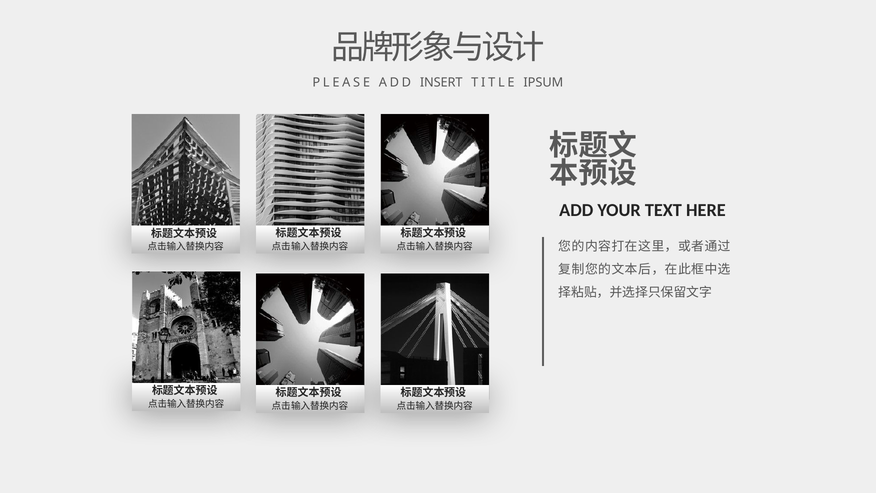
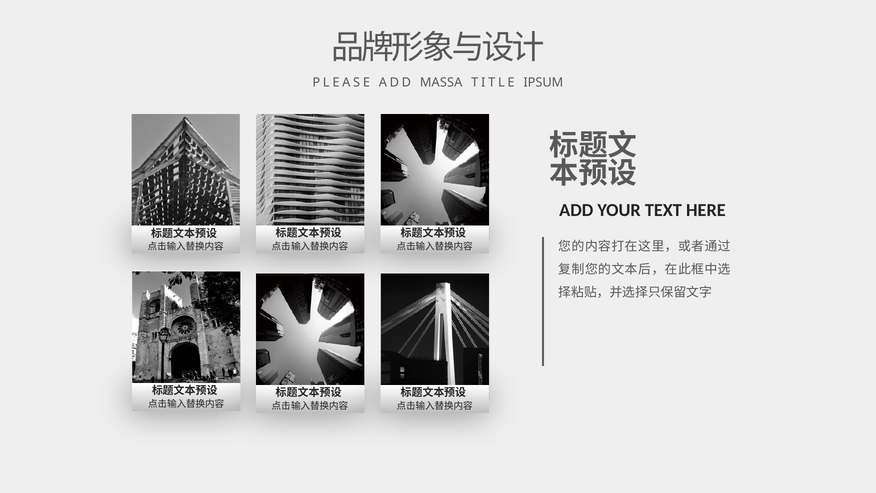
INSERT: INSERT -> MASSA (441, 82)
